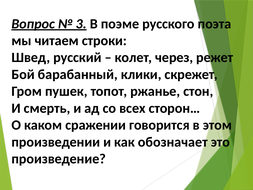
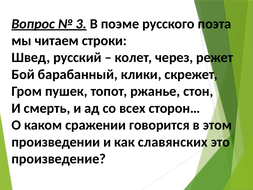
обозначает: обозначает -> славянских (173, 142)
